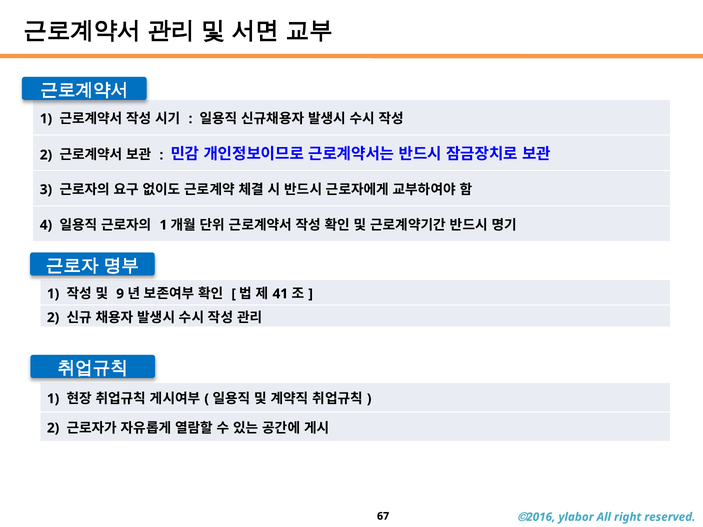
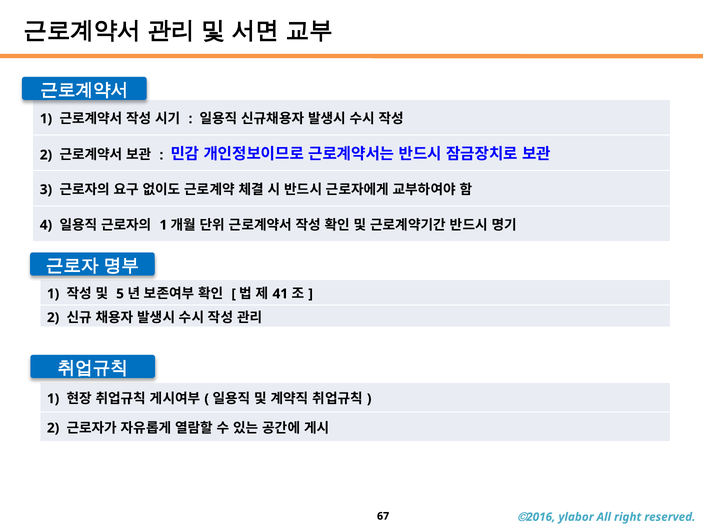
9: 9 -> 5 (120, 294)
